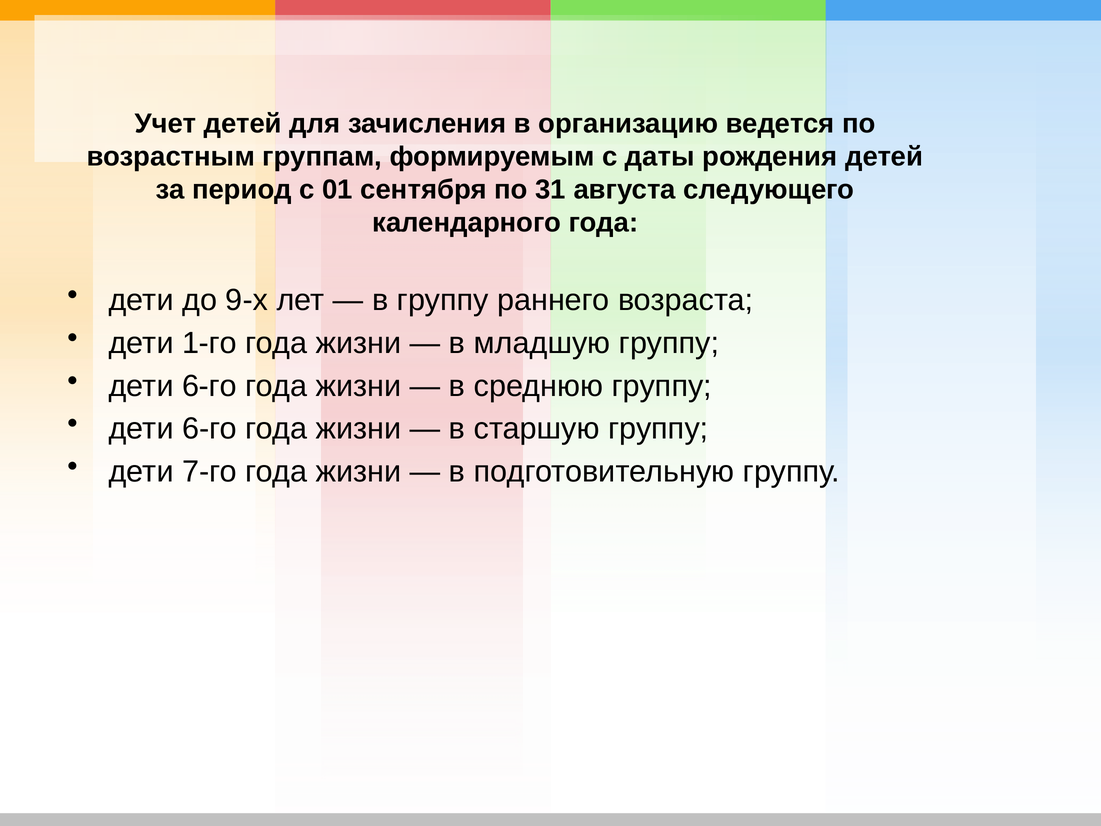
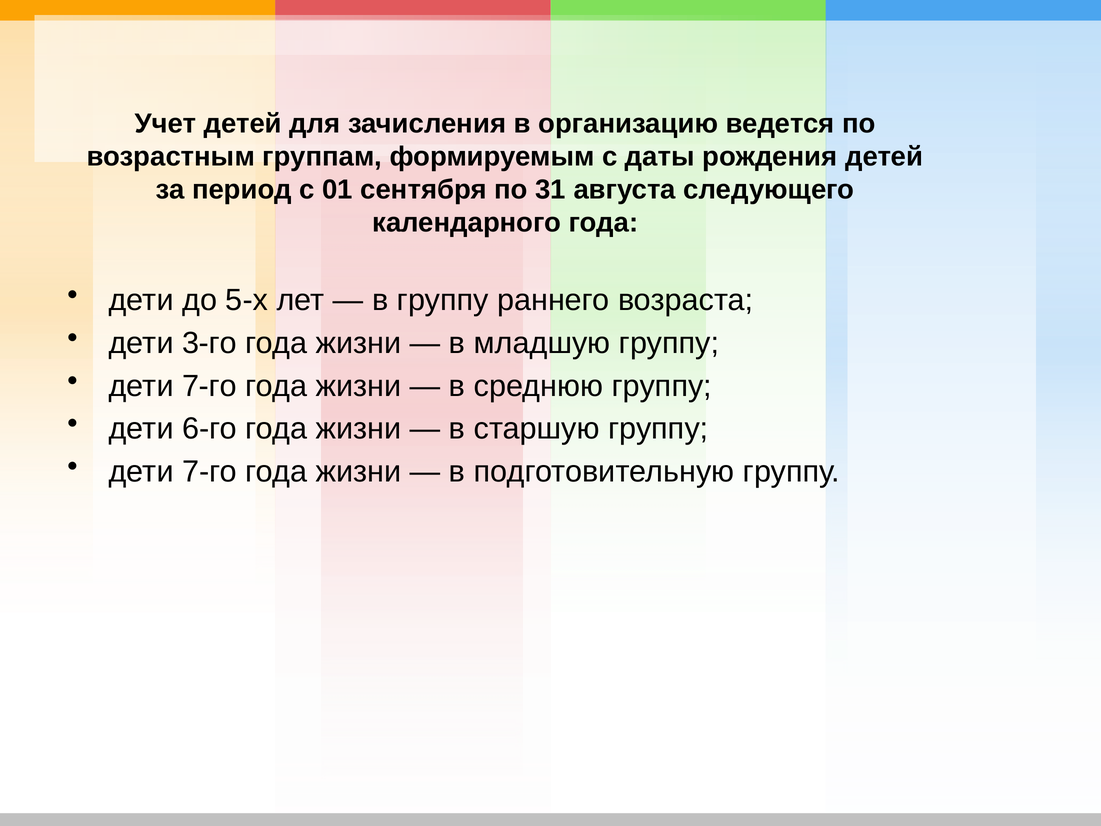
9-х: 9-х -> 5-х (247, 300)
1-го: 1-го -> 3-го (210, 343)
6-го: 6-го -> 7-го (210, 386)
